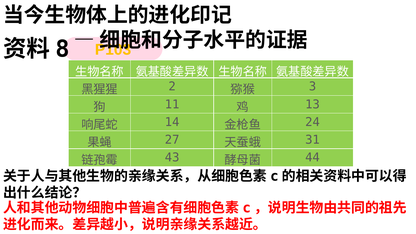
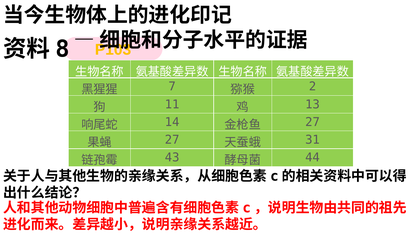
2: 2 -> 7 (172, 87)
3: 3 -> 2 (313, 87)
24: 24 -> 27 (313, 122)
